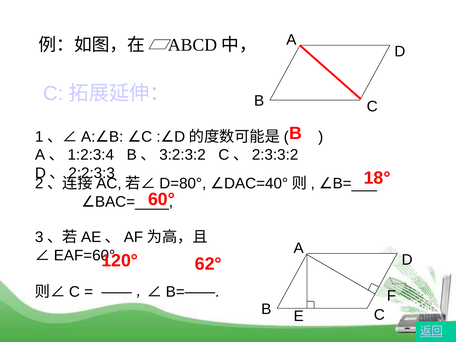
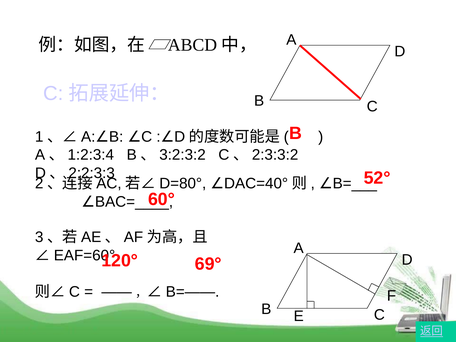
18°: 18° -> 52° (377, 178)
62°: 62° -> 69° (208, 264)
